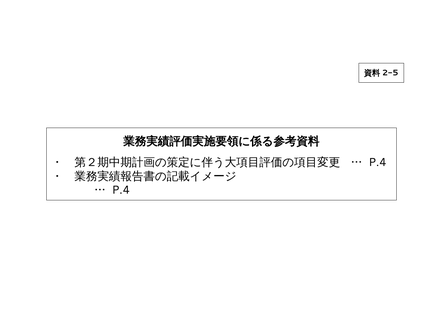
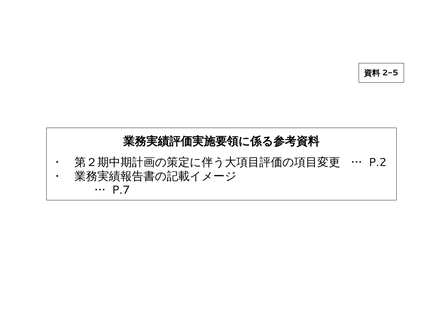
P.4: P.4 -> P.2 (378, 163)
P.4: P.4 -> P.7 (121, 190)
